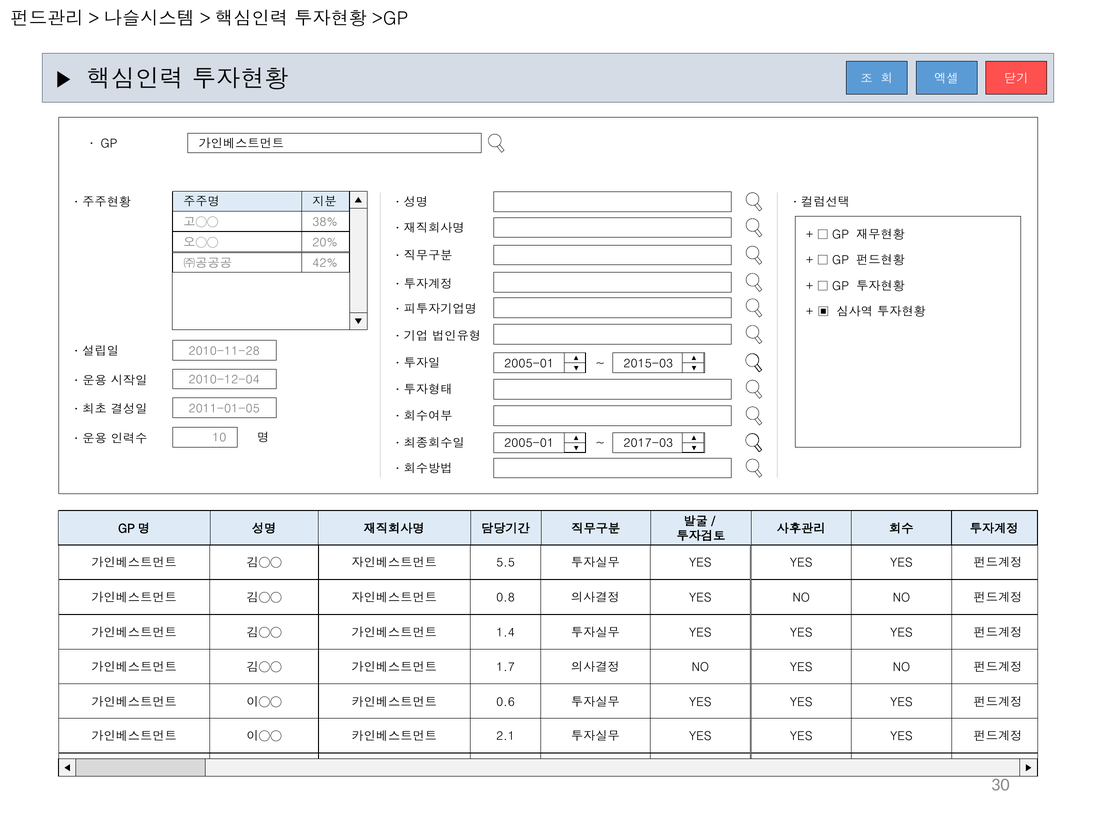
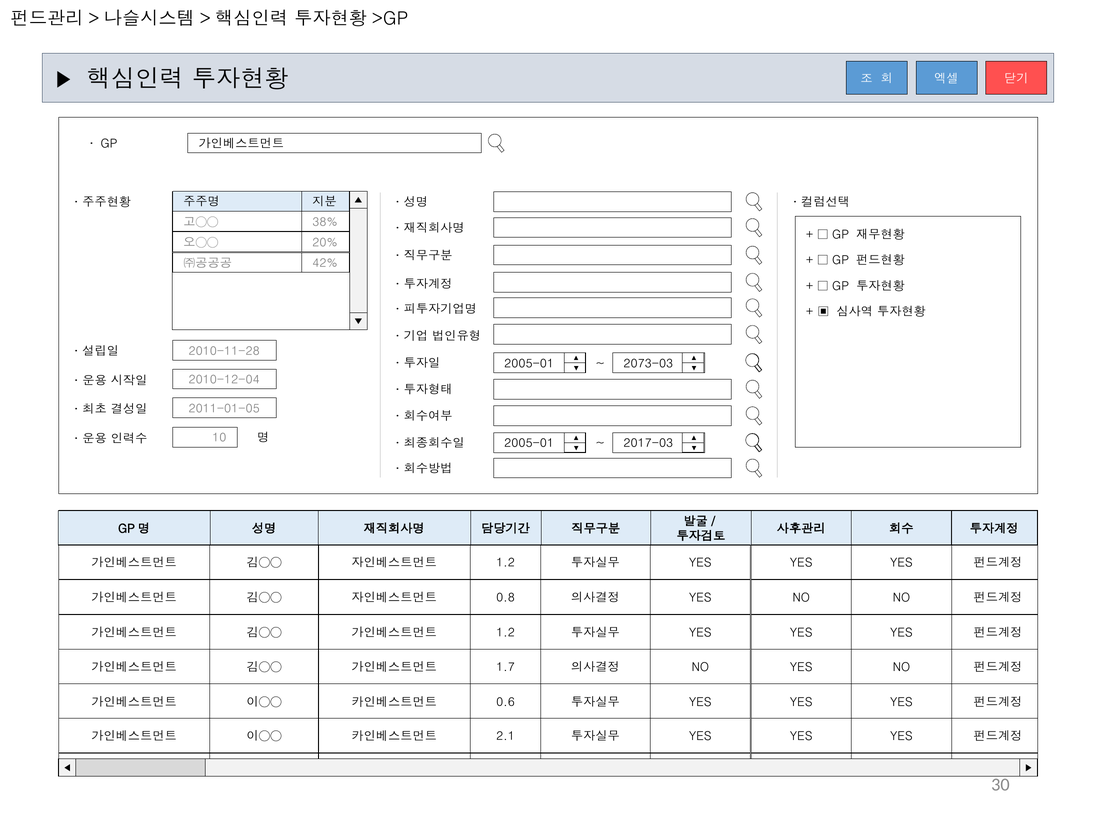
2015-03: 2015-03 -> 2073-03 (648, 364)
5.5: 5.5 -> 1.2 (506, 563)
1.4: 1.4 -> 1.2 (506, 633)
